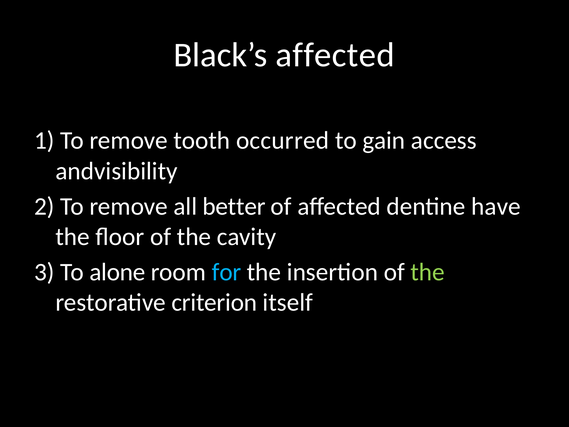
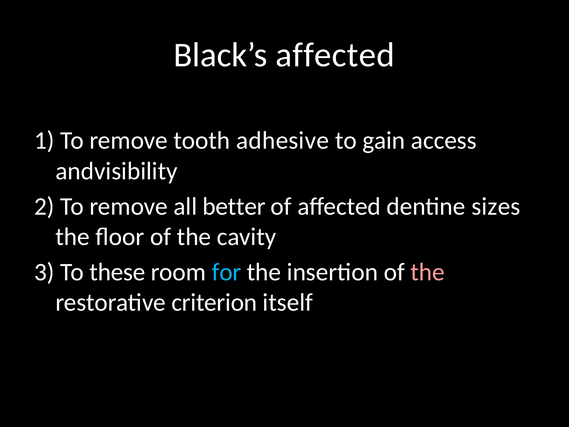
occurred: occurred -> adhesive (283, 141)
have: have -> sizes (496, 206)
alone: alone -> these (117, 272)
the colour: light green -> pink (428, 272)
